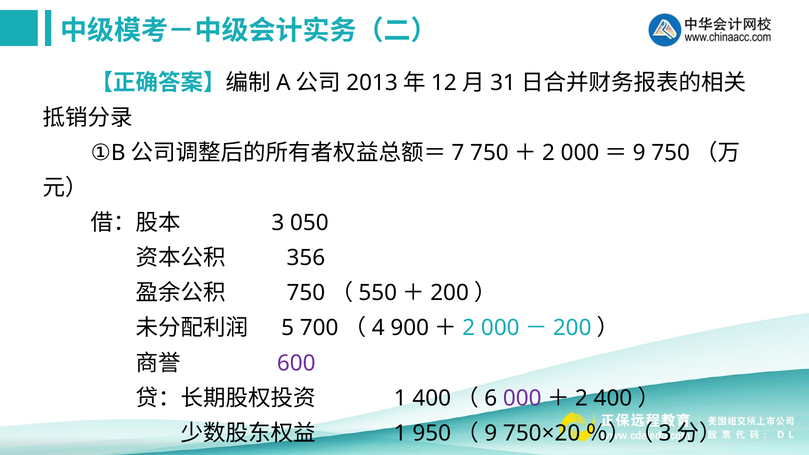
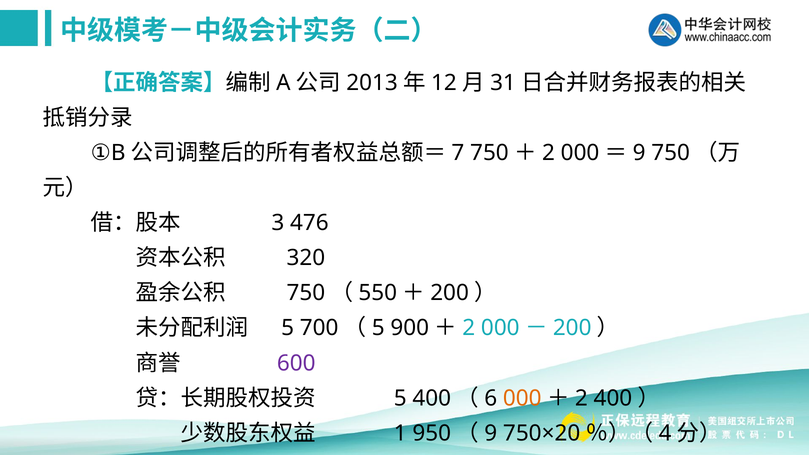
050: 050 -> 476 (309, 223)
356: 356 -> 320 (306, 258)
4: 4 -> 5 (378, 328)
1: 1 -> 5 (400, 398)
000 colour: purple -> orange (522, 398)
3: 3 -> 4 (665, 433)
